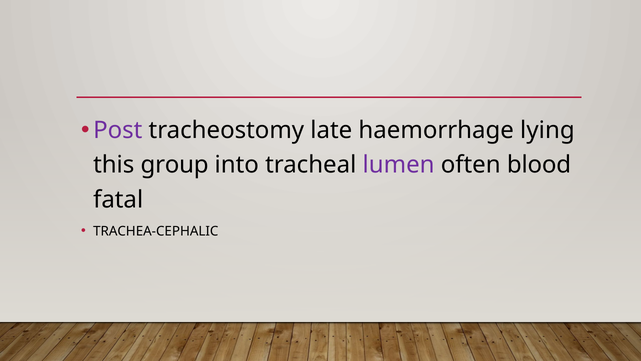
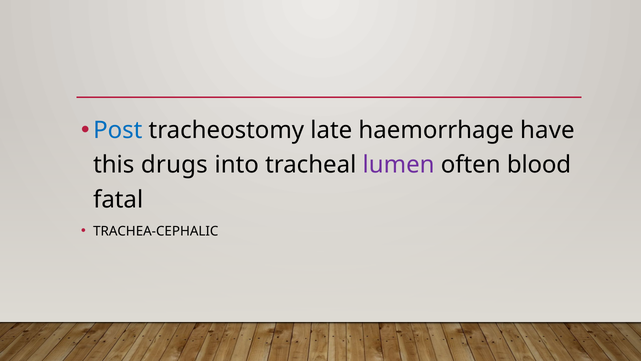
Post colour: purple -> blue (118, 130)
lying: lying -> have (547, 130)
group: group -> drugs (174, 165)
